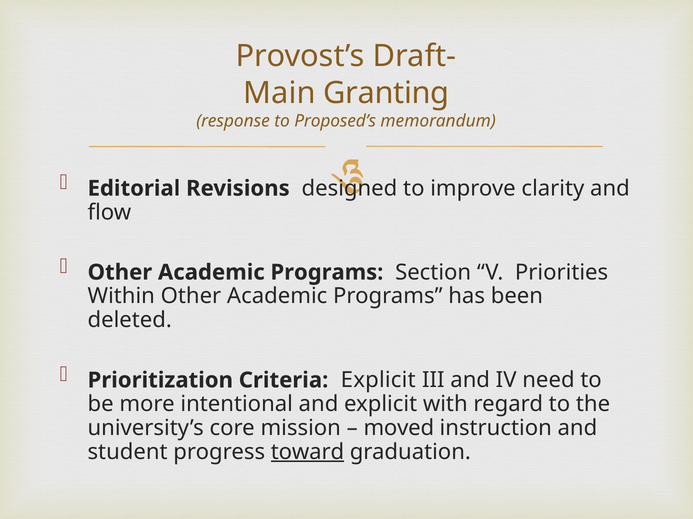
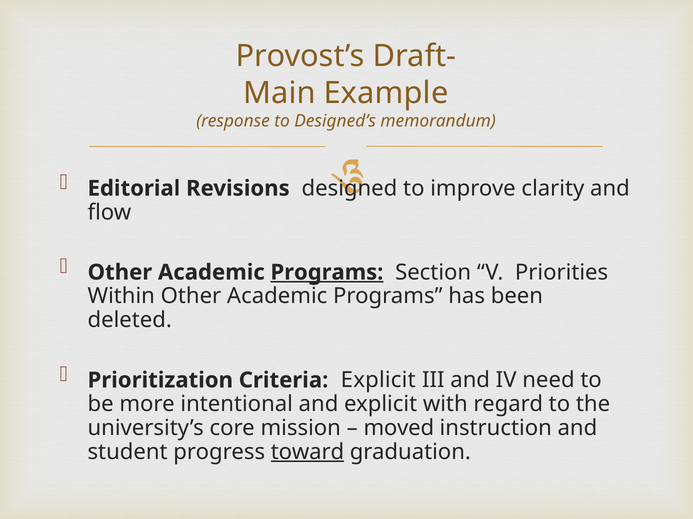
Granting: Granting -> Example (386, 93)
Proposed’s: Proposed’s -> Designed’s (335, 121)
Programs underline: none -> present (327, 273)
